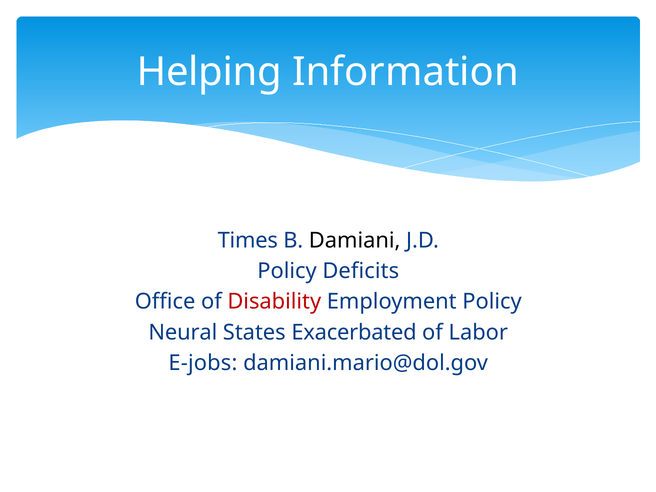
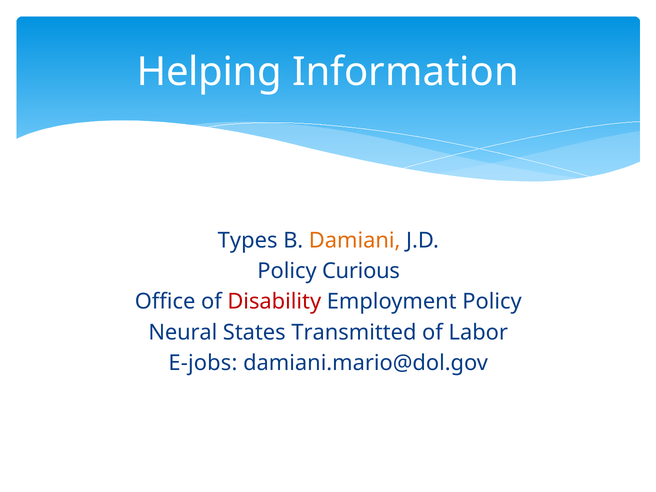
Times: Times -> Types (248, 240)
Damiani colour: black -> orange (355, 240)
Deficits: Deficits -> Curious (361, 271)
Exacerbated: Exacerbated -> Transmitted (354, 332)
